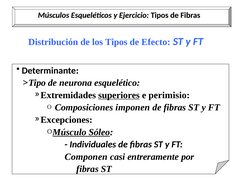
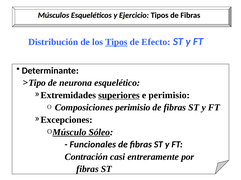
Tipos underline: none -> present (116, 42)
Composiciones imponen: imponen -> perimisio (133, 108)
Individuales: Individuales -> Funcionales (93, 145)
Componen: Componen -> Contración (86, 157)
